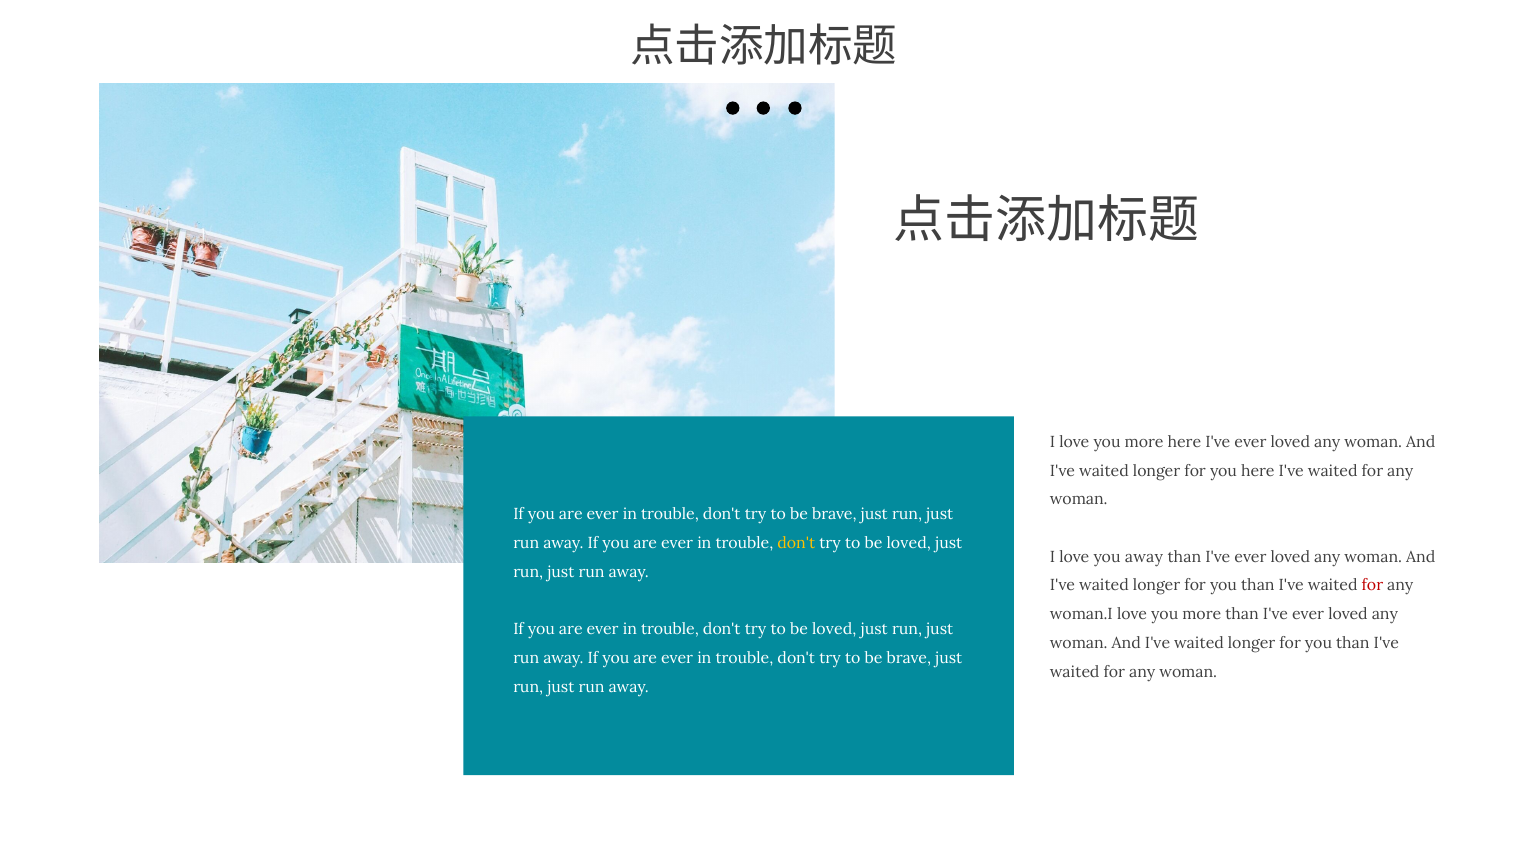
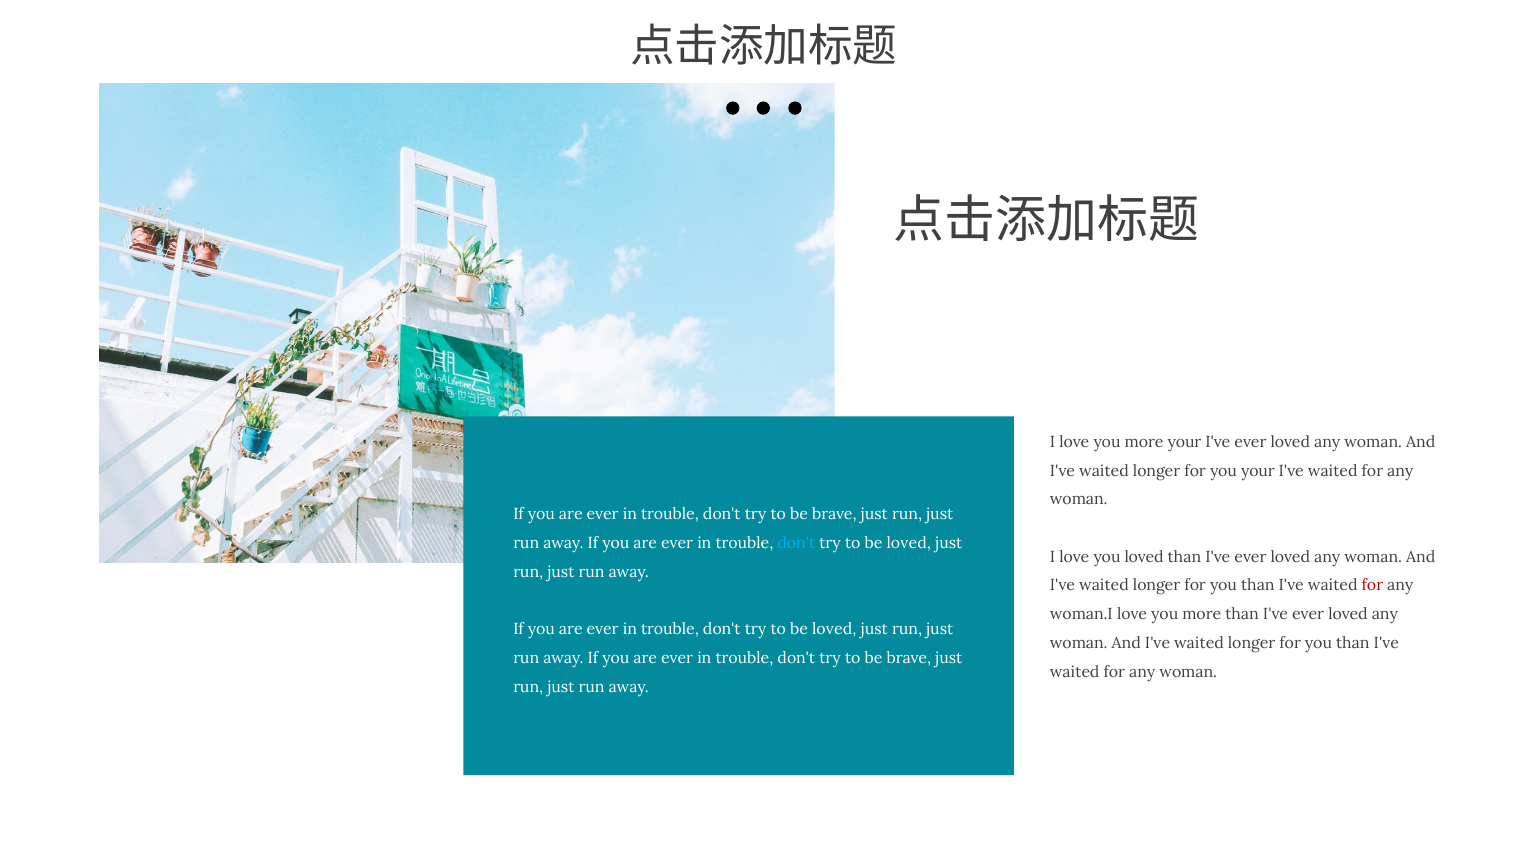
more here: here -> your (1184, 442)
you here: here -> your (1258, 471)
don't colour: yellow -> light blue (796, 543)
you away: away -> loved (1144, 557)
